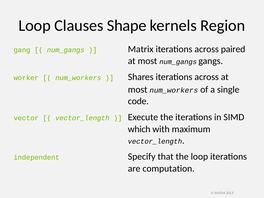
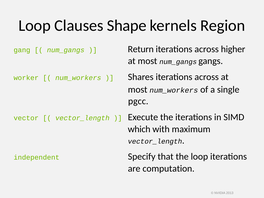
Matrix: Matrix -> Return (141, 49)
paired: paired -> higher (233, 49)
code: code -> pgcc (138, 101)
